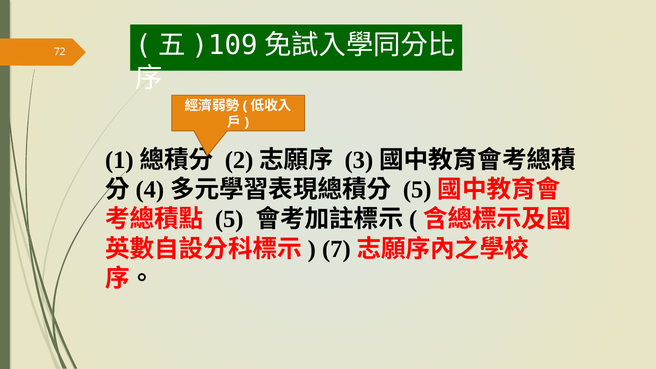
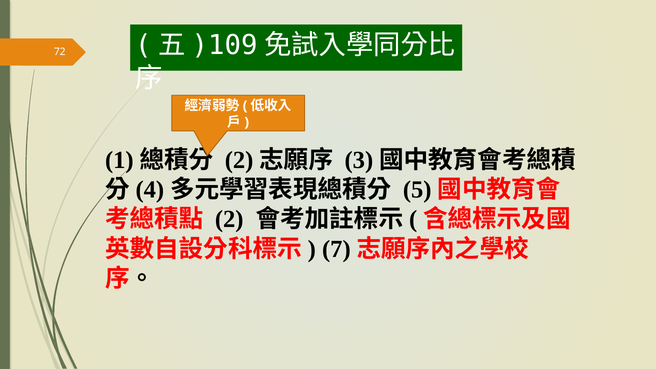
5: 5 -> 2 (229, 219)
